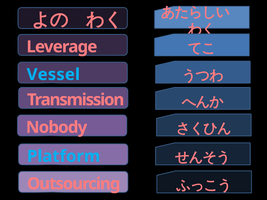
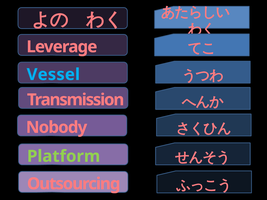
Platform colour: light blue -> light green (64, 156)
